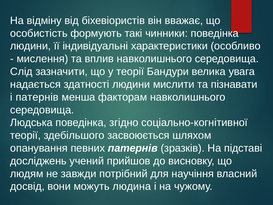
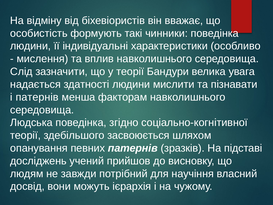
людина: людина -> ієрархія (132, 186)
